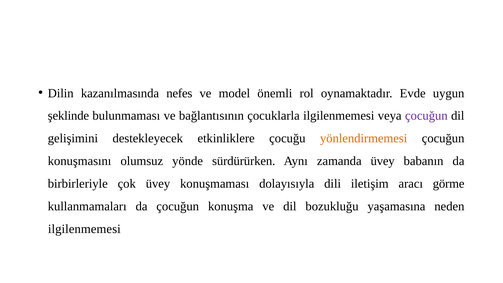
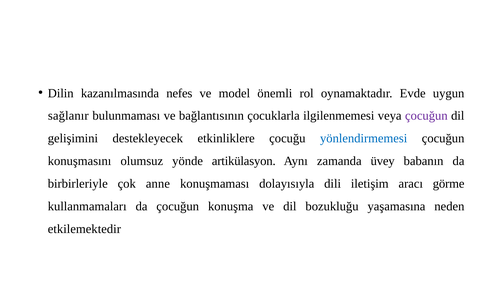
şeklinde: şeklinde -> sağlanır (68, 116)
yönlendirmemesi colour: orange -> blue (364, 138)
sürdürürken: sürdürürken -> artikülasyon (244, 161)
çok üvey: üvey -> anne (158, 184)
ilgilenmemesi: ilgilenmemesi -> etkilemektedir (84, 229)
